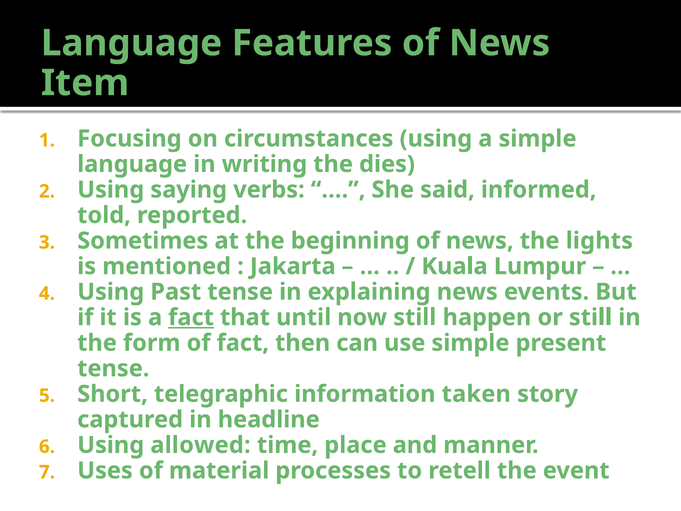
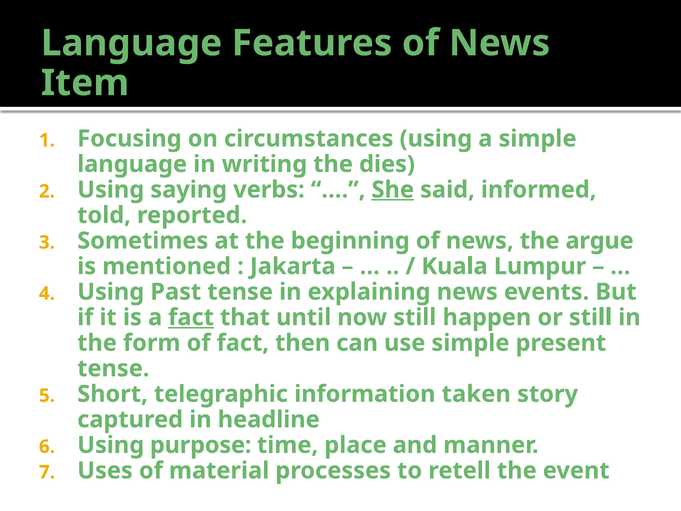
She underline: none -> present (393, 190)
lights: lights -> argue (600, 241)
allowed: allowed -> purpose (201, 445)
